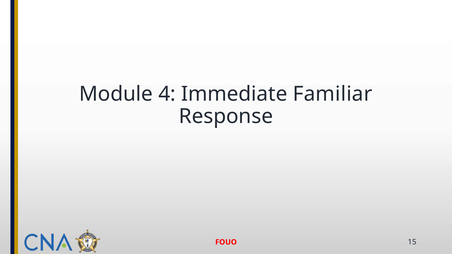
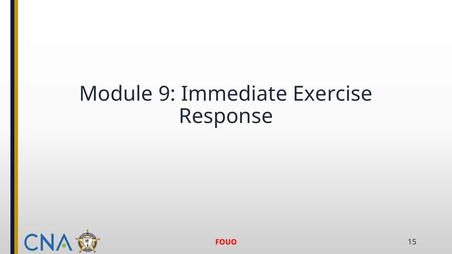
4: 4 -> 9 (167, 94)
Familiar: Familiar -> Exercise (333, 94)
